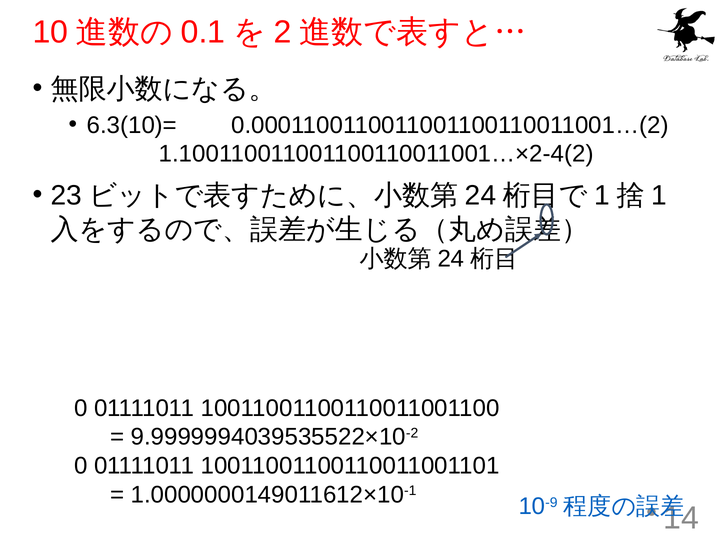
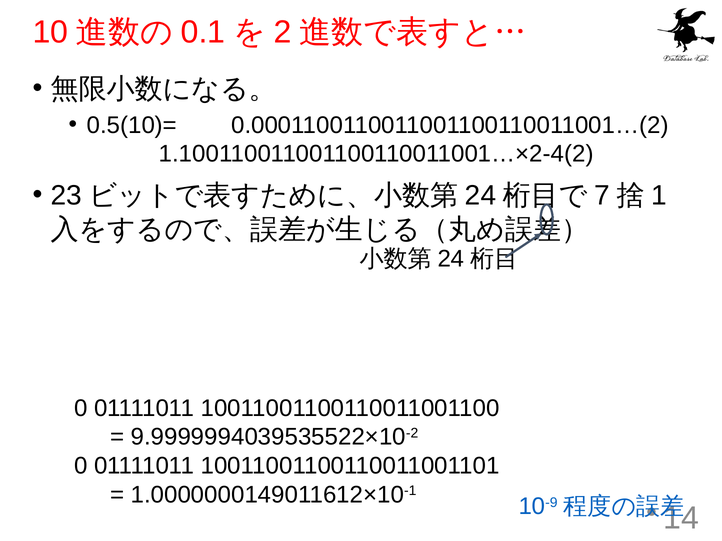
6.3(10)=: 6.3(10)= -> 0.5(10)= (132, 125)
1: 1 -> 7 (602, 196)
